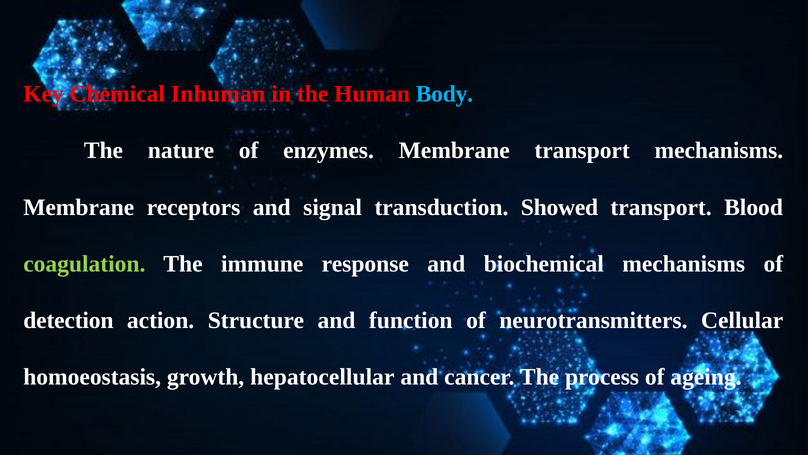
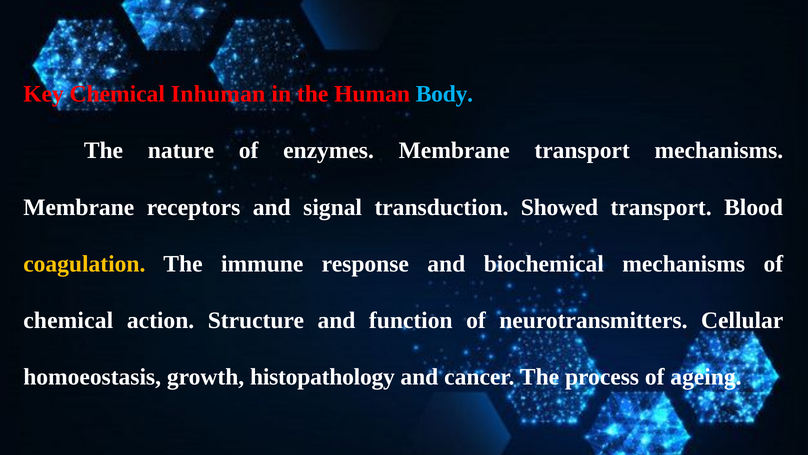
coagulation colour: light green -> yellow (84, 264)
detection: detection -> chemical (68, 320)
hepatocellular: hepatocellular -> histopathology (322, 377)
